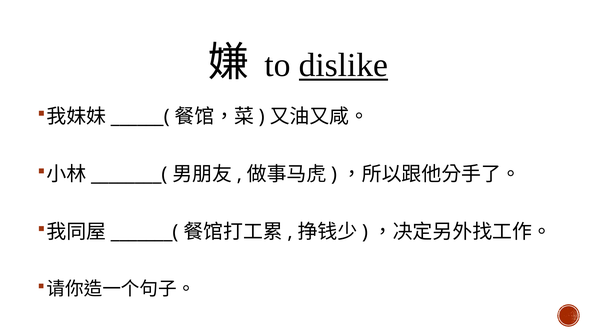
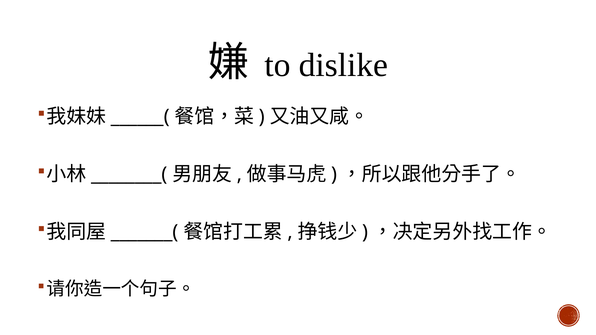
dislike underline: present -> none (344, 65)
